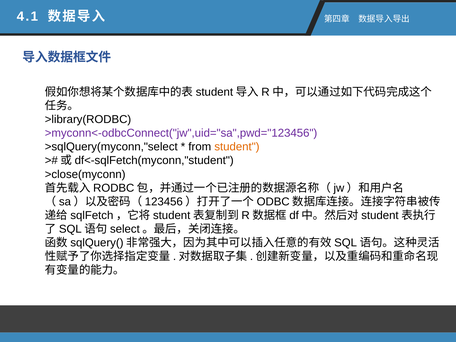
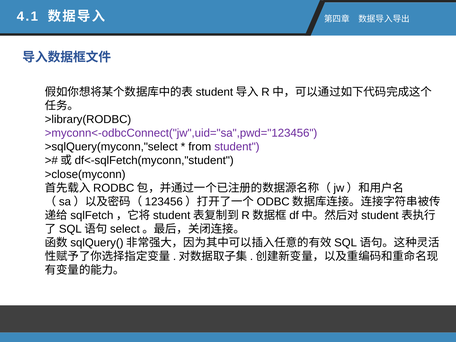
student colour: orange -> purple (237, 147)
